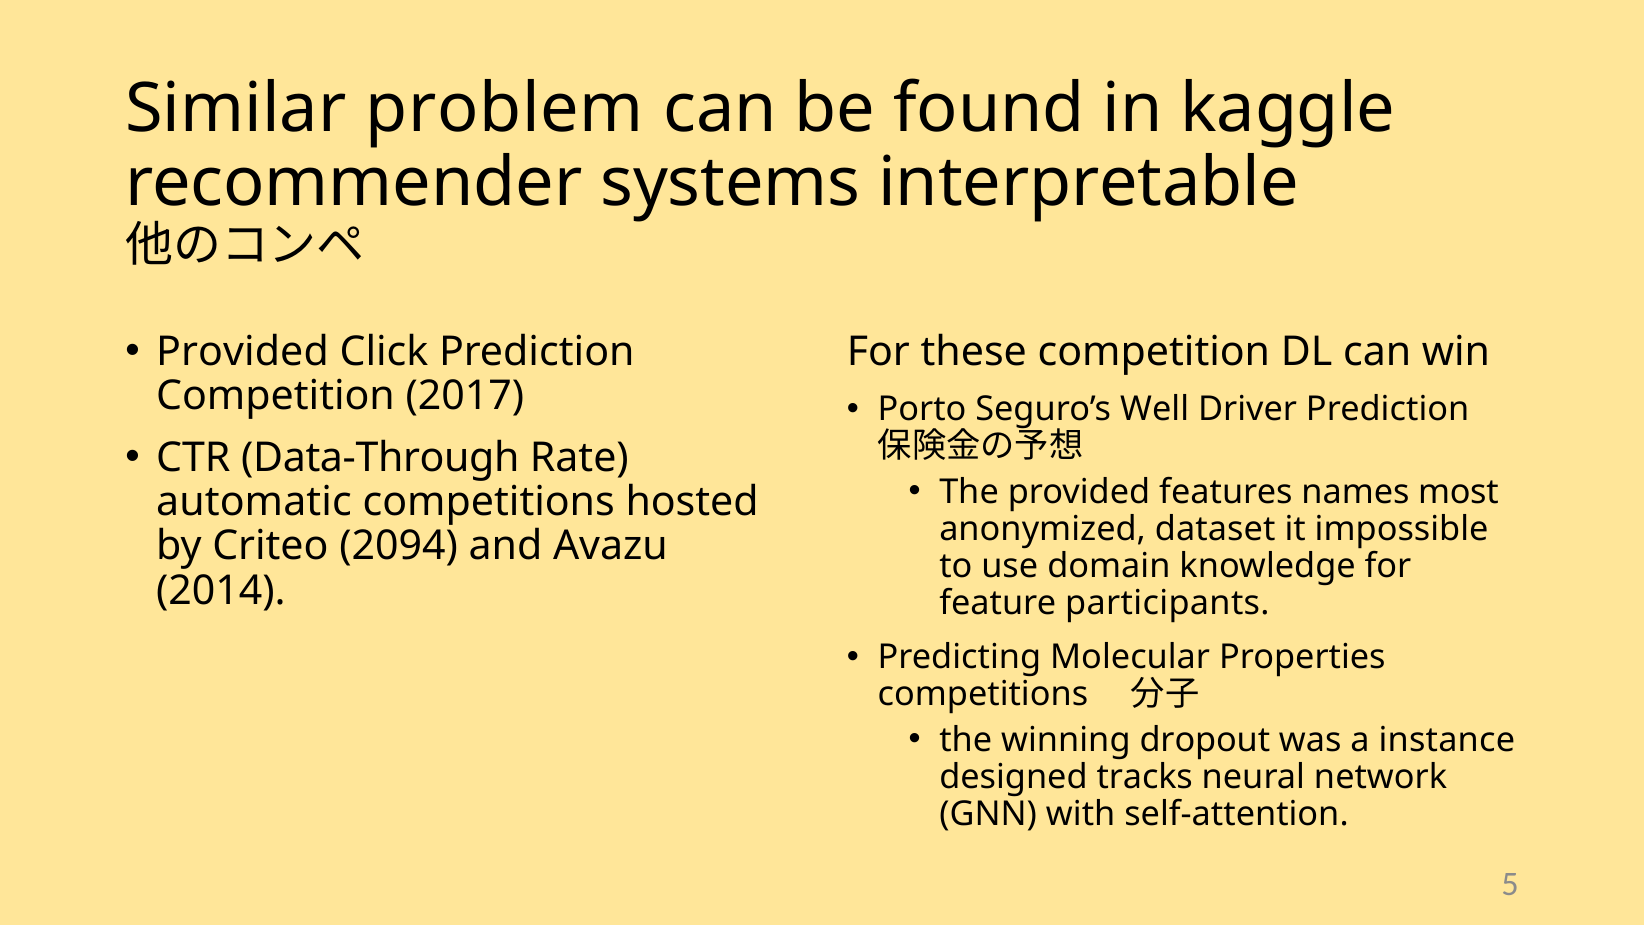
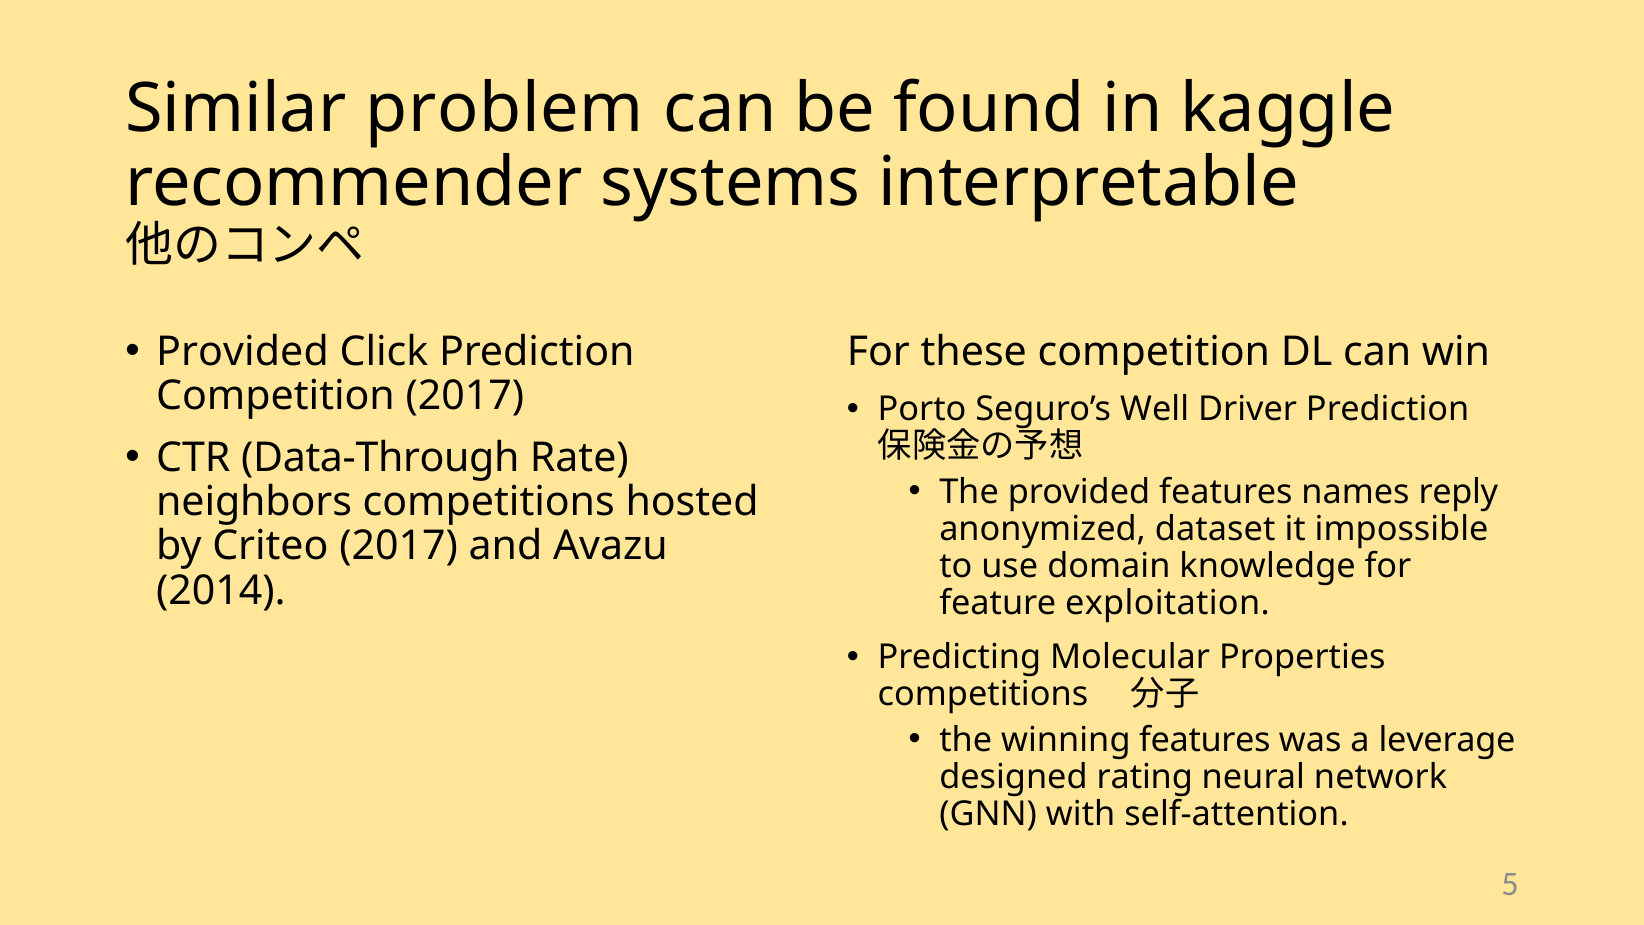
most: most -> reply (1458, 492)
automatic: automatic -> neighbors (254, 502)
Criteo 2094: 2094 -> 2017 (399, 546)
participants: participants -> exploitation (1167, 603)
winning dropout: dropout -> features (1205, 740)
instance: instance -> leverage (1447, 740)
tracks: tracks -> rating (1145, 777)
